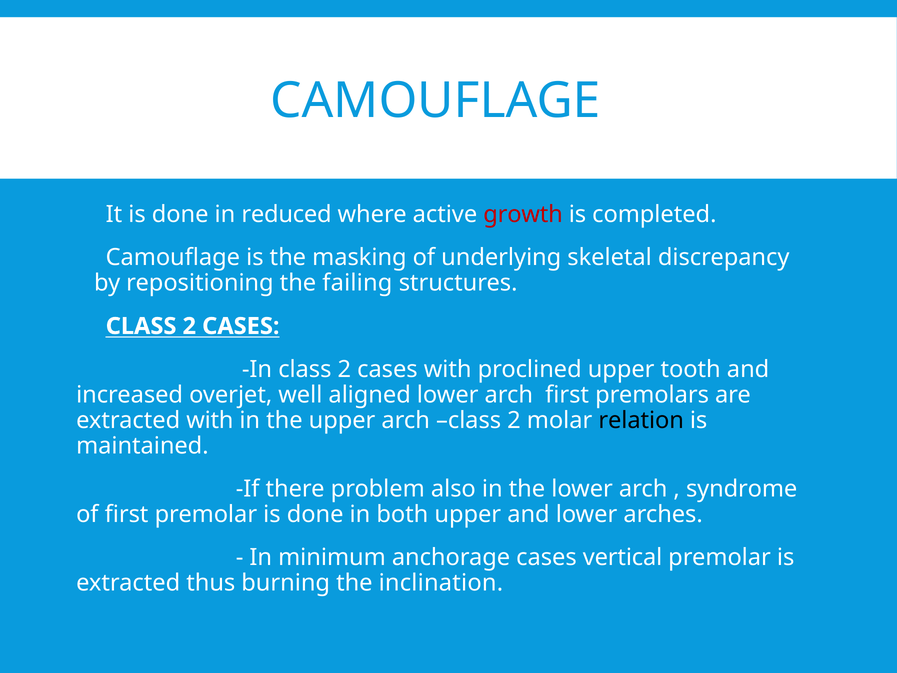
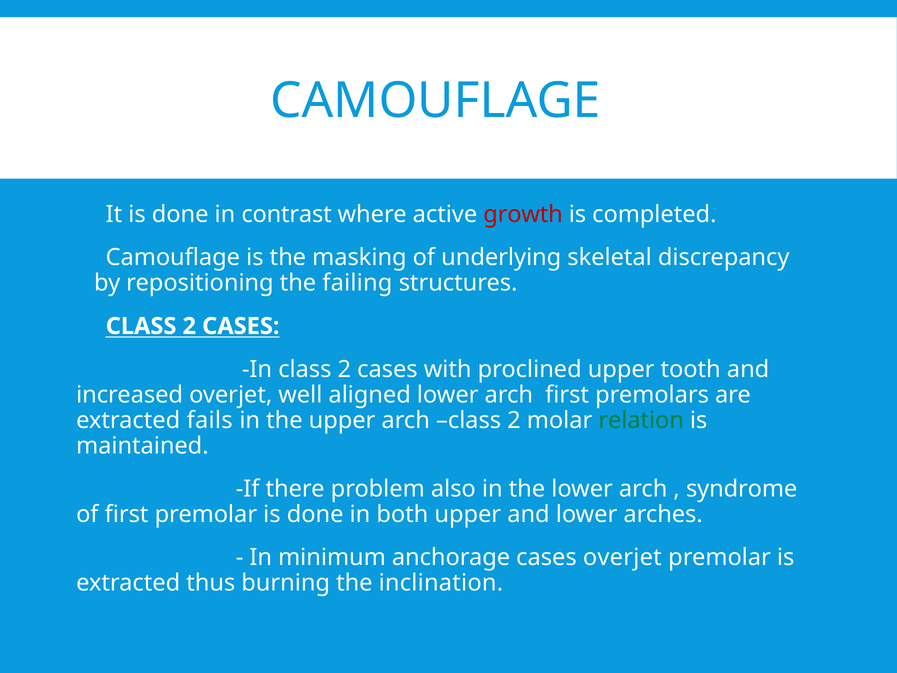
reduced: reduced -> contrast (287, 214)
extracted with: with -> fails (210, 420)
relation colour: black -> green (641, 420)
cases vertical: vertical -> overjet (622, 557)
